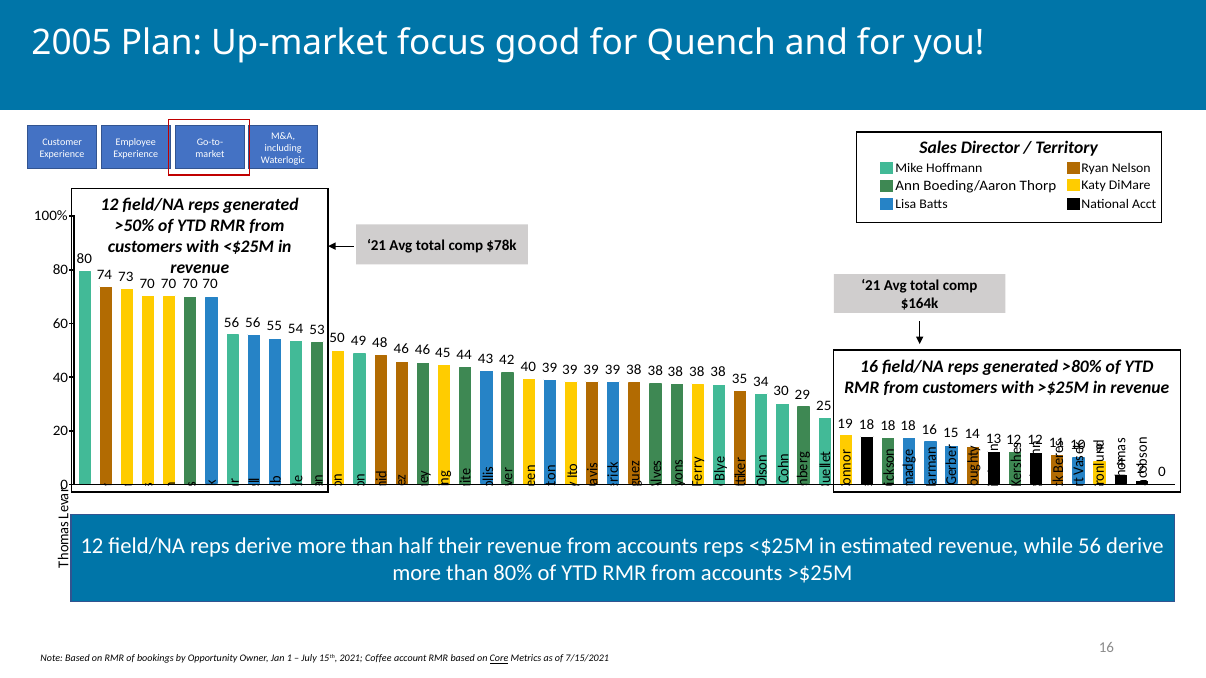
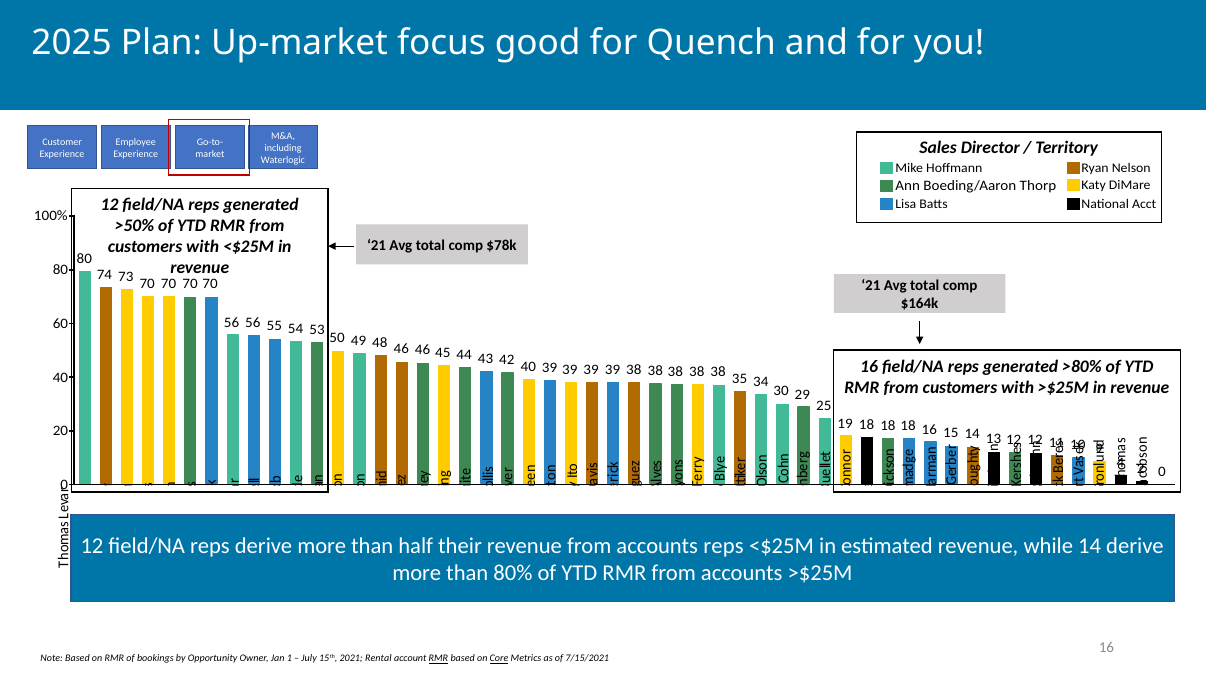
2005: 2005 -> 2025 (72, 43)
while 56: 56 -> 14 (1090, 546)
Coffee: Coffee -> Rental (378, 659)
RMR underline: none -> present (438, 659)
